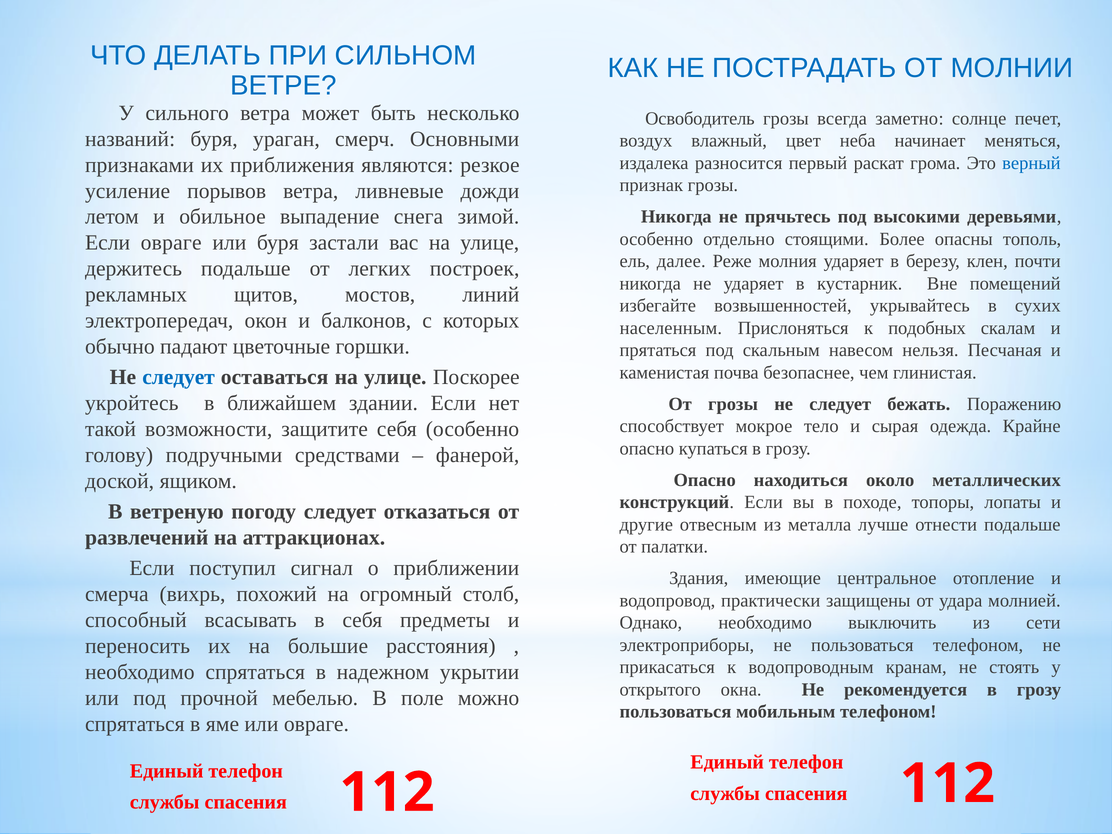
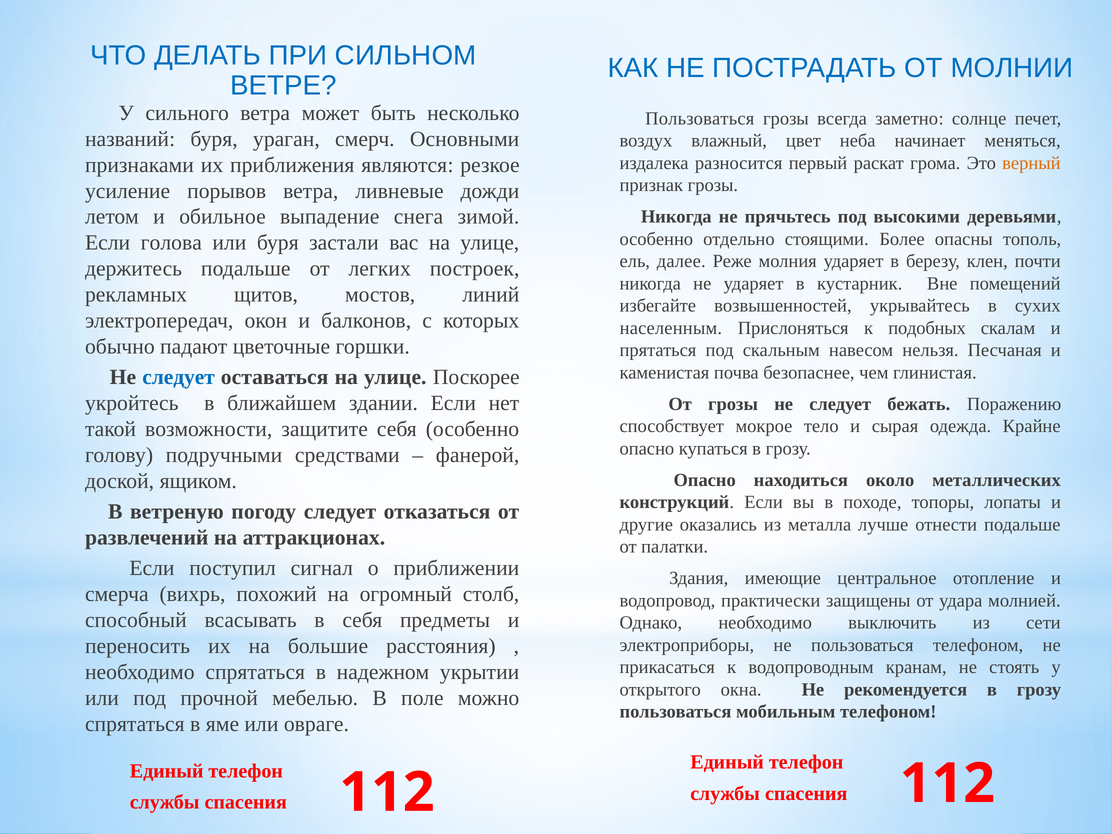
Освободитель: Освободитель -> Пользоваться (700, 119)
верный colour: blue -> orange (1031, 163)
Если овраге: овраге -> голова (171, 243)
отвесным: отвесным -> оказались (718, 524)
